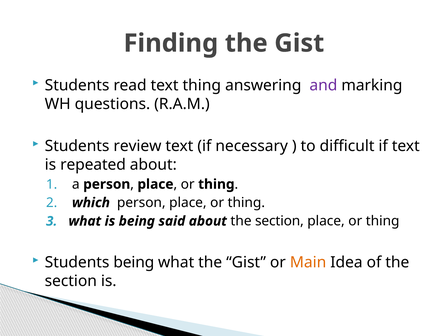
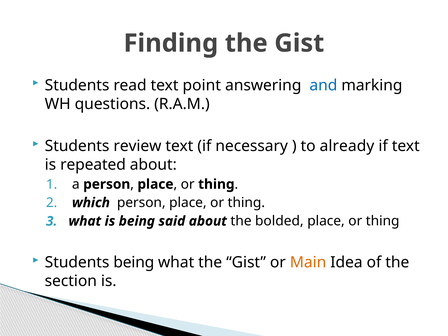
text thing: thing -> point (202, 85)
and colour: purple -> blue (323, 85)
difficult: difficult -> already (347, 146)
about the section: section -> bolded (279, 221)
